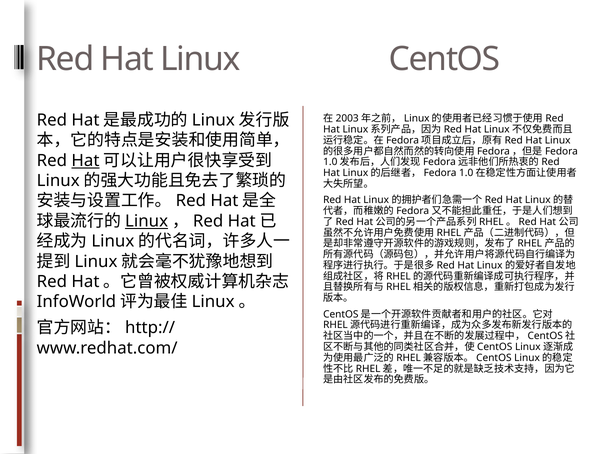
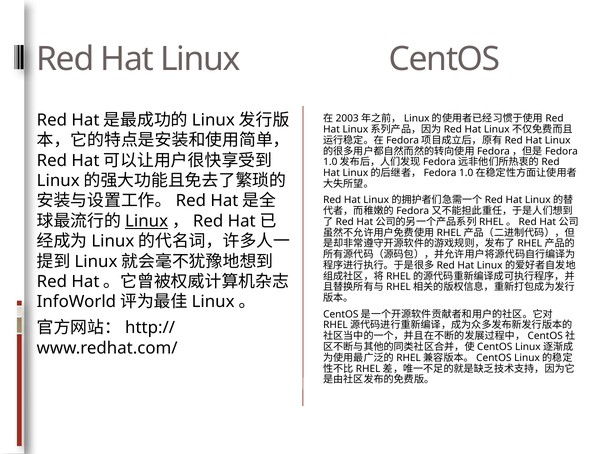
Hat underline: present -> none (85, 161)
